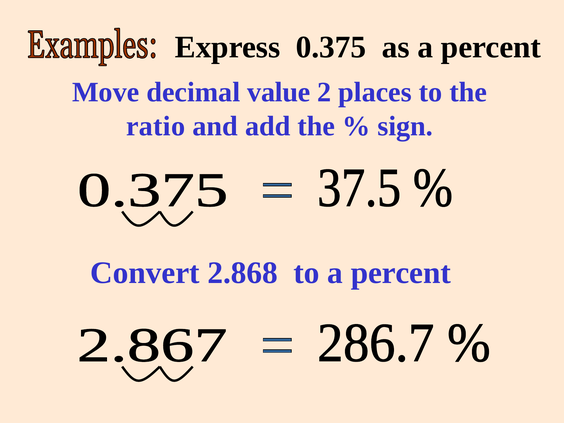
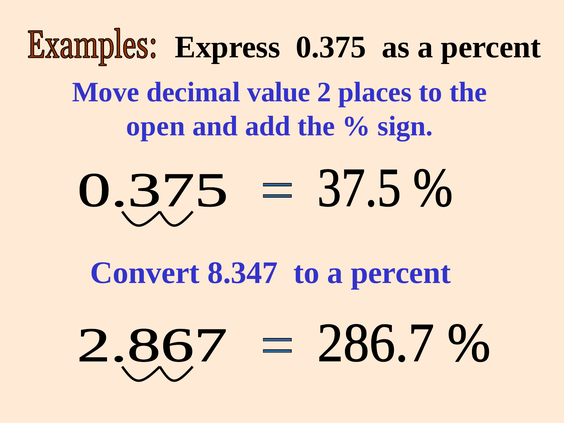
ratio: ratio -> open (156, 126)
2.868: 2.868 -> 8.347 (243, 273)
